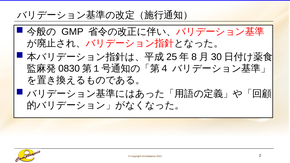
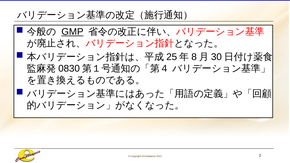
GMP underline: none -> present (72, 32)
